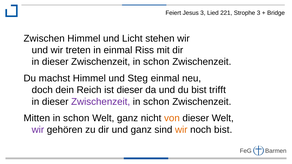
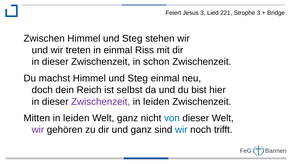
Zwischen Himmel und Licht: Licht -> Steg (132, 38)
ist dieser: dieser -> selbst (130, 90)
trifft: trifft -> hier (218, 90)
schon: schon -> leiden (156, 102)
Mitten in schon: schon -> leiden (76, 118)
von colour: orange -> blue (172, 118)
wir colour: orange -> blue (181, 130)
noch bist: bist -> trifft (223, 130)
